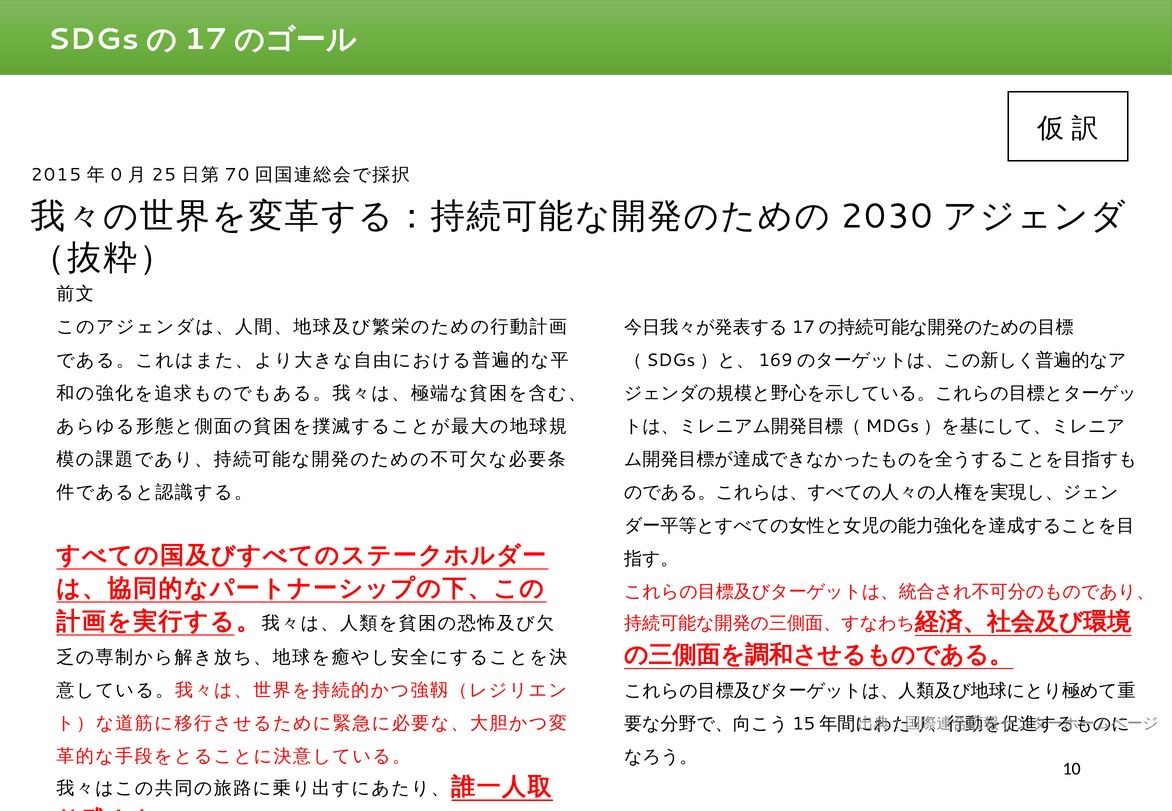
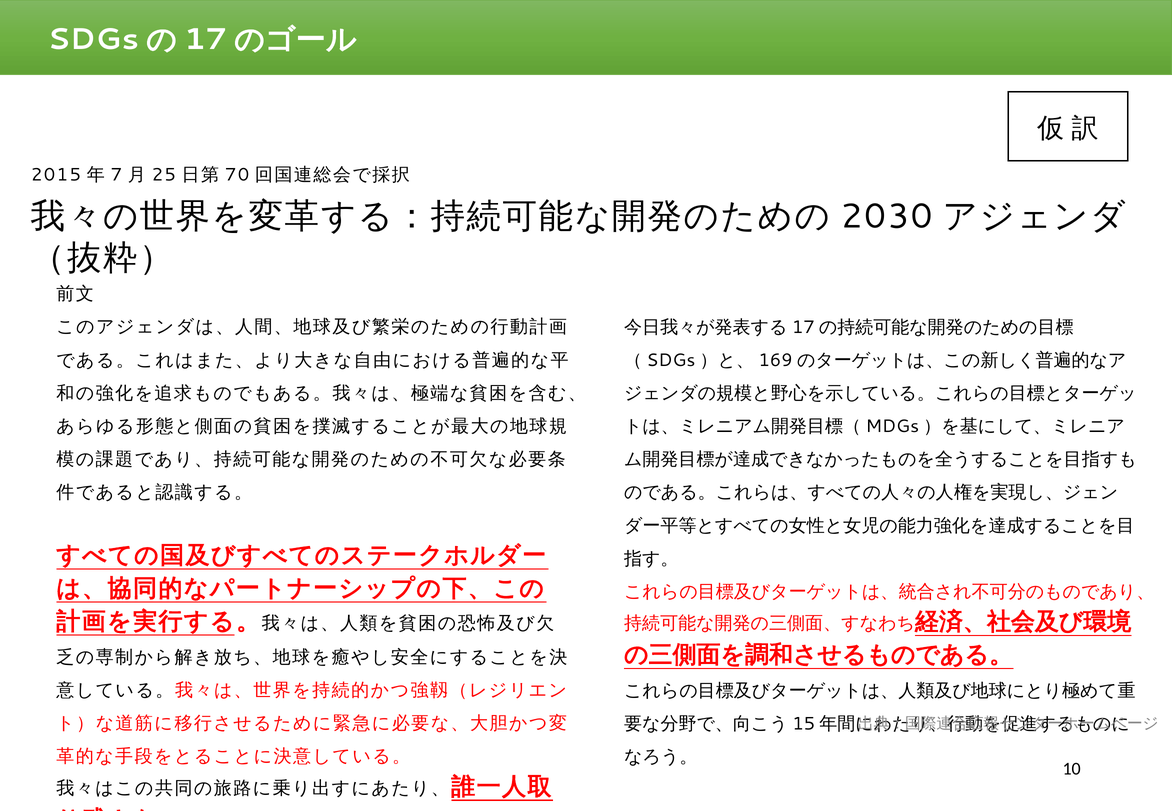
0: 0 -> 7 (116, 175)
